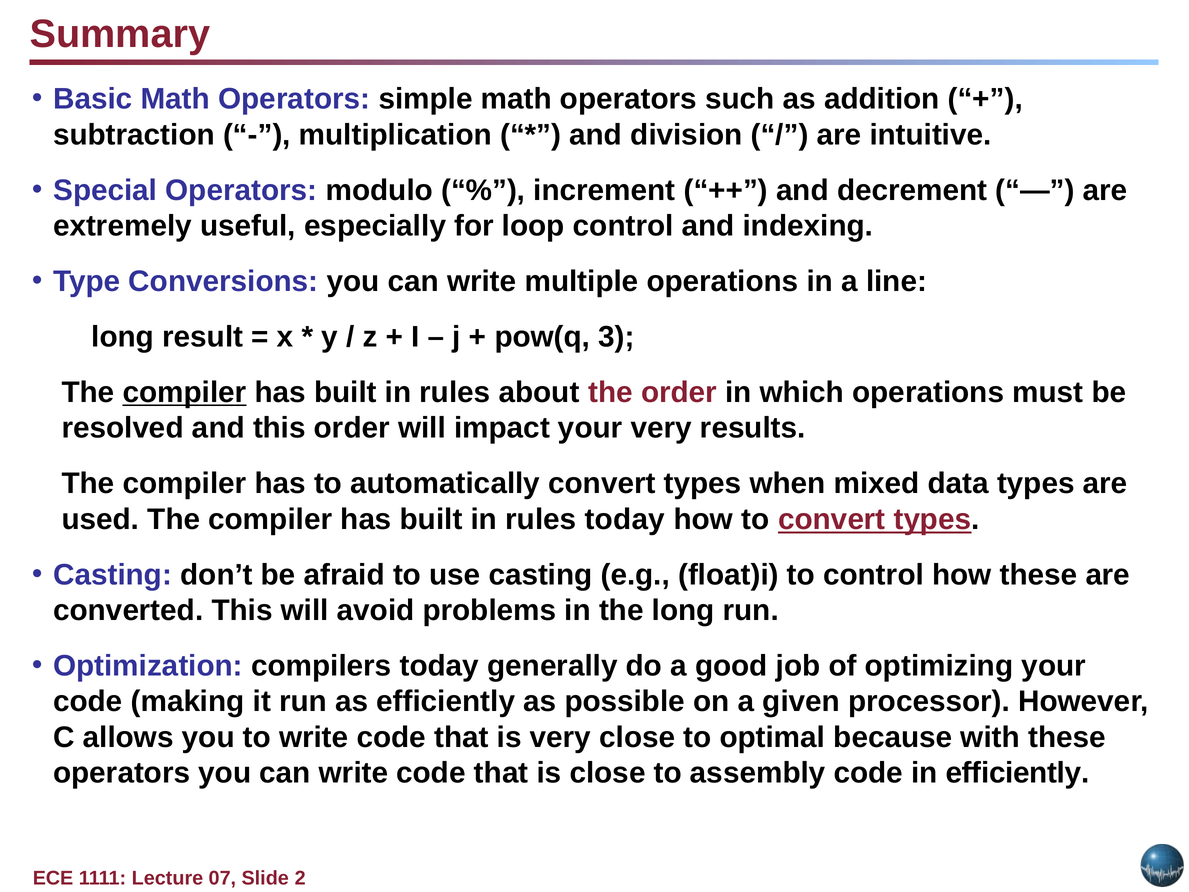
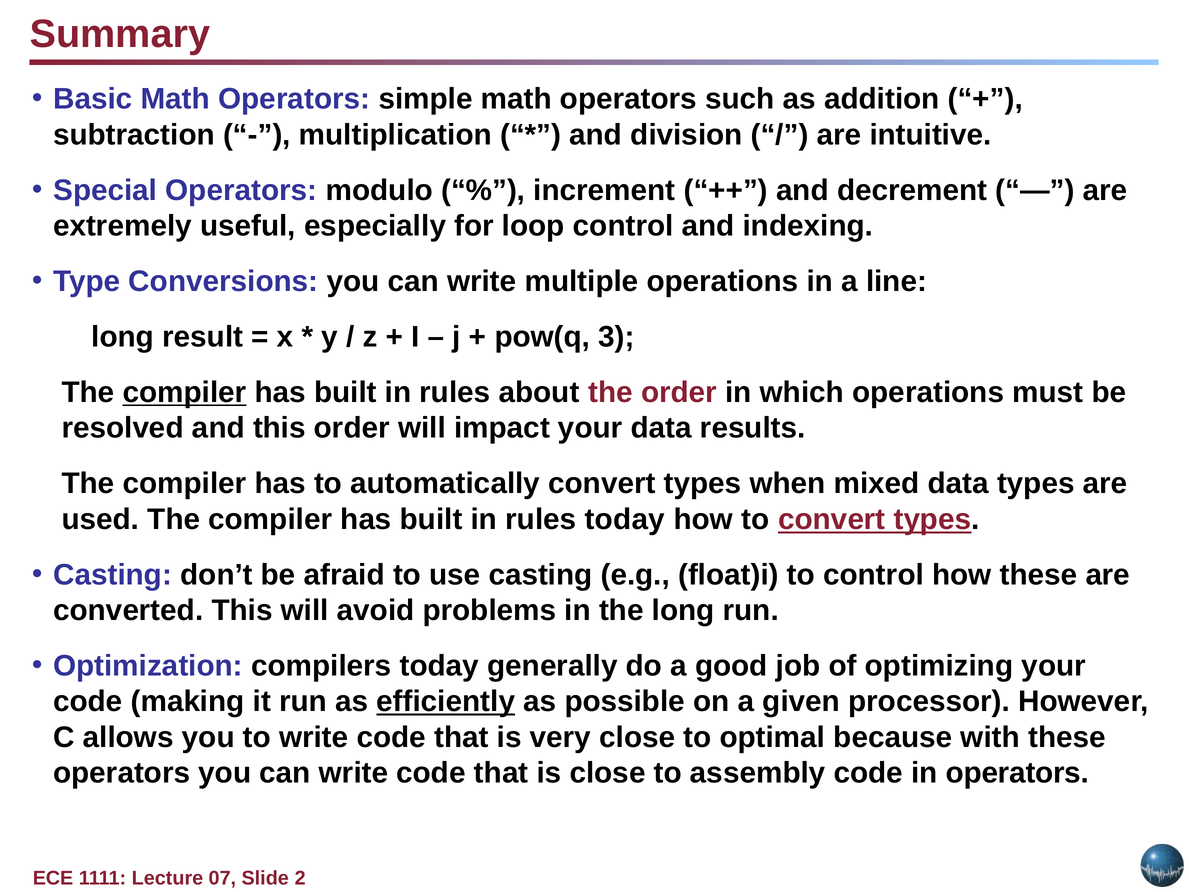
your very: very -> data (661, 428)
efficiently underline: none -> present (446, 701)
in efficiently: efficiently -> operators (1017, 773)
